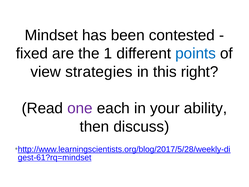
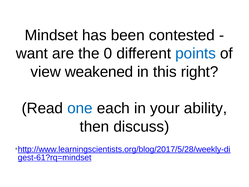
fixed: fixed -> want (32, 53)
1: 1 -> 0 (108, 53)
strategies: strategies -> weakened (99, 72)
one colour: purple -> blue (80, 108)
